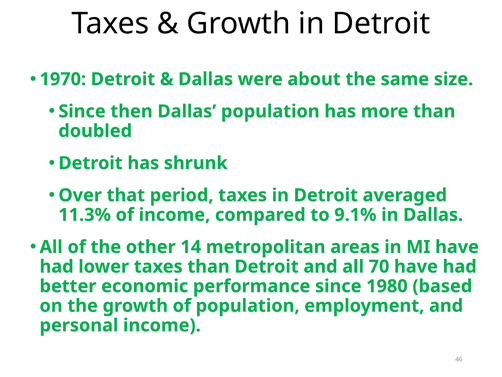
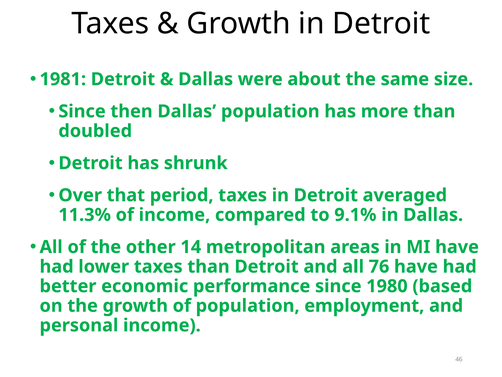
1970: 1970 -> 1981 (63, 79)
70: 70 -> 76 (379, 266)
